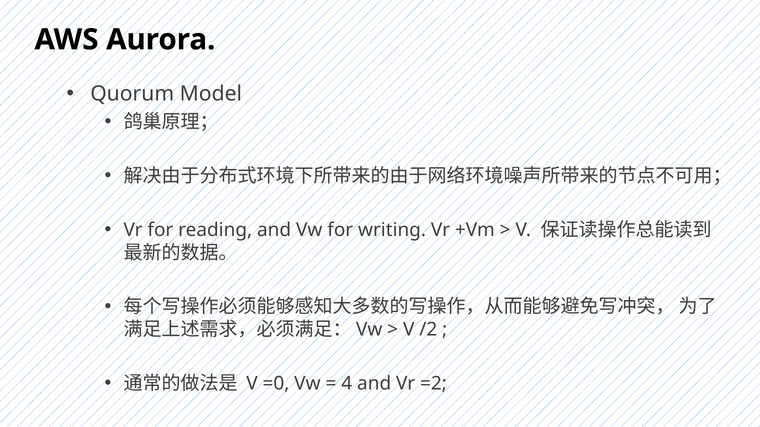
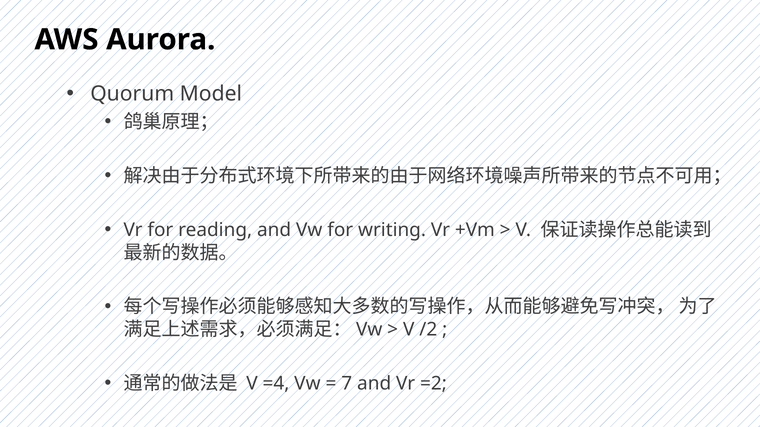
=0: =0 -> =4 (276, 384)
4: 4 -> 7 (347, 384)
